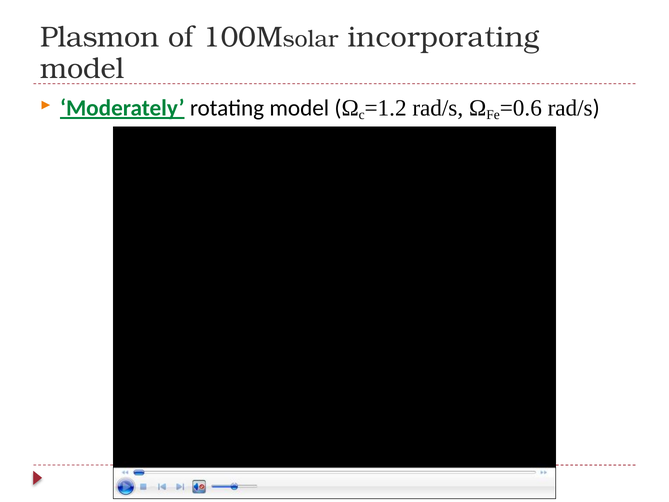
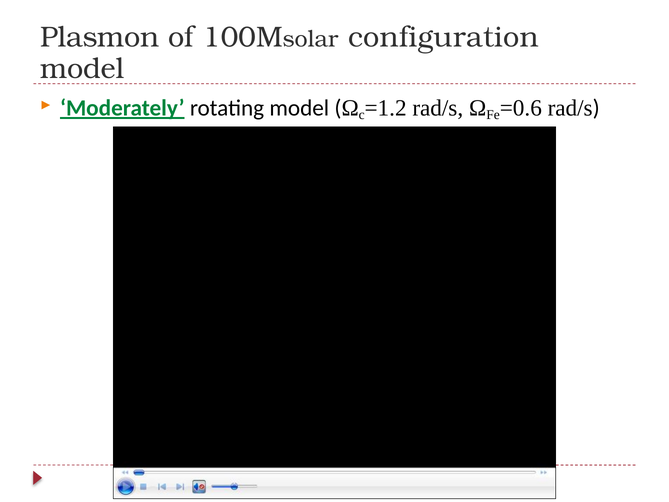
incorporating: incorporating -> configuration (443, 37)
